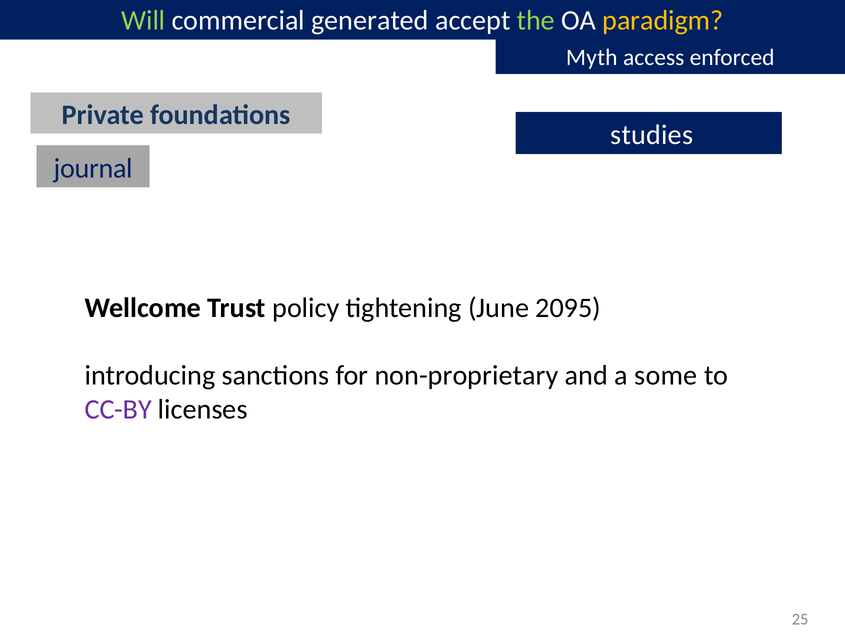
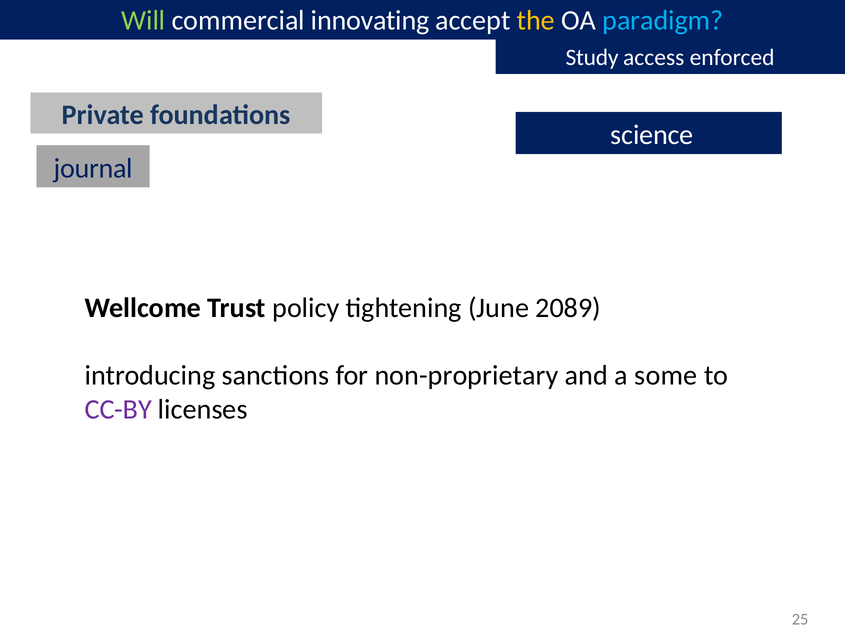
generated: generated -> innovating (370, 20)
the colour: light green -> yellow (536, 20)
paradigm colour: yellow -> light blue (663, 20)
Myth: Myth -> Study (592, 57)
studies: studies -> science (652, 135)
2095: 2095 -> 2089 (568, 308)
